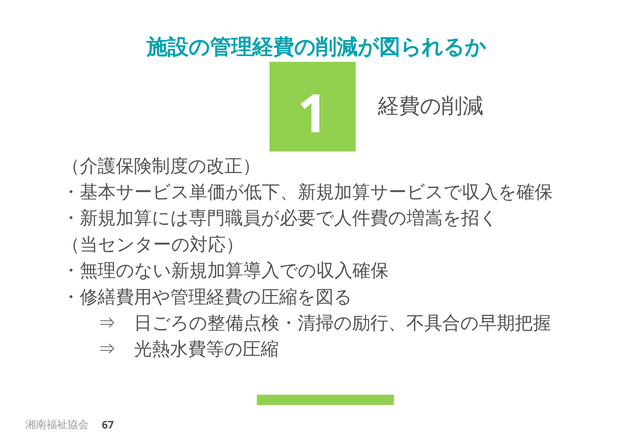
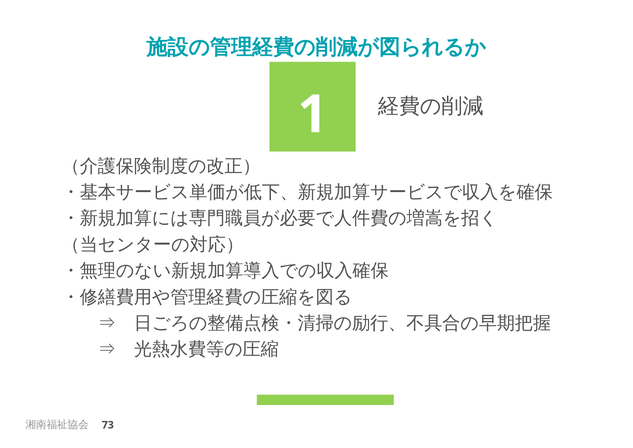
67: 67 -> 73 (108, 425)
